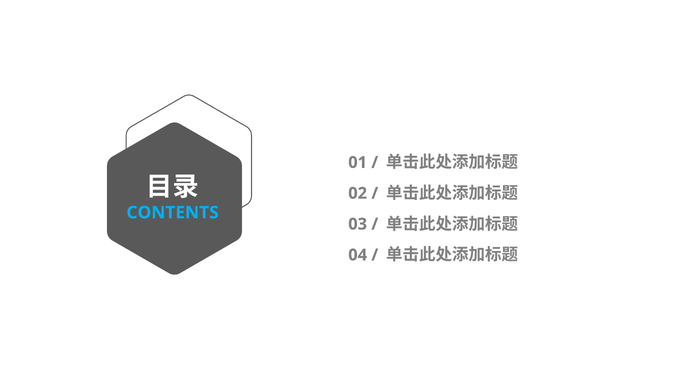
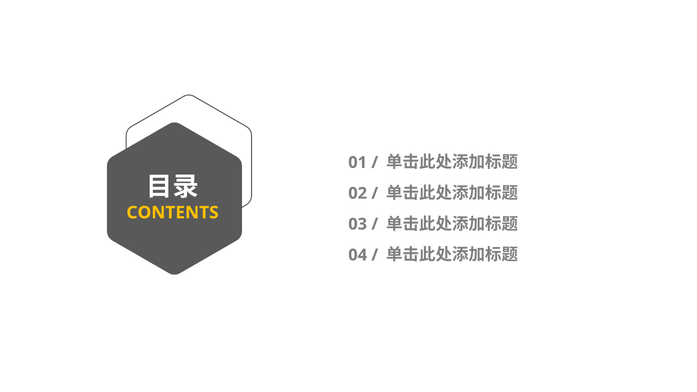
CONTENTS colour: light blue -> yellow (173, 213)
